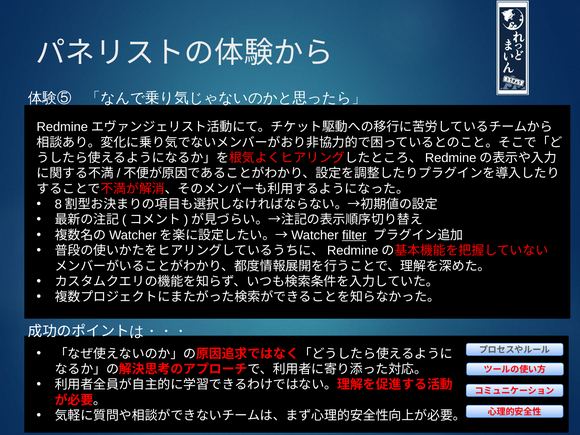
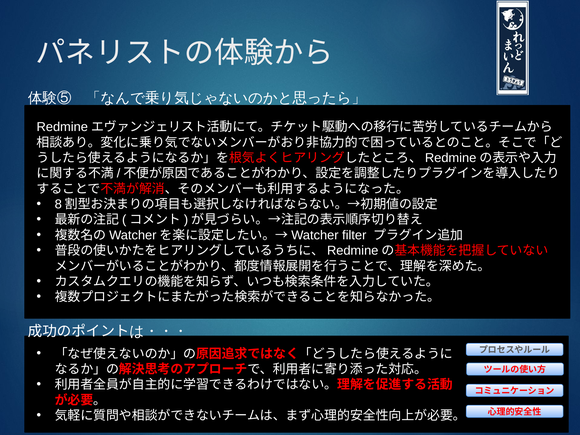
filter underline: present -> none (354, 235)
